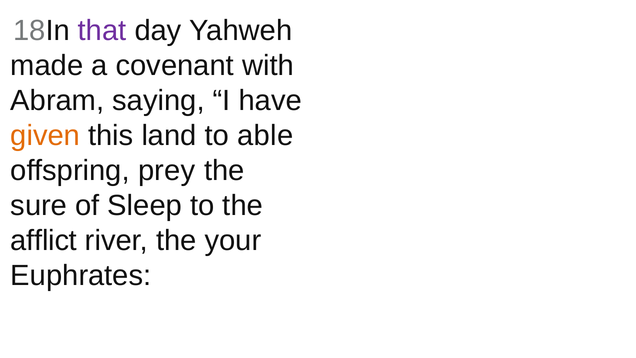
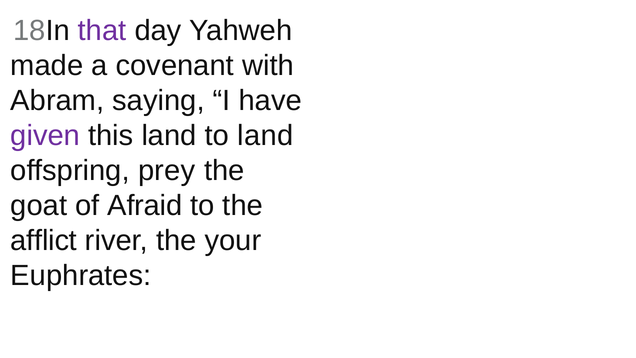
given colour: orange -> purple (45, 135)
to able: able -> land (265, 135)
sure: sure -> goat (39, 205)
Sleep: Sleep -> Afraid (145, 205)
